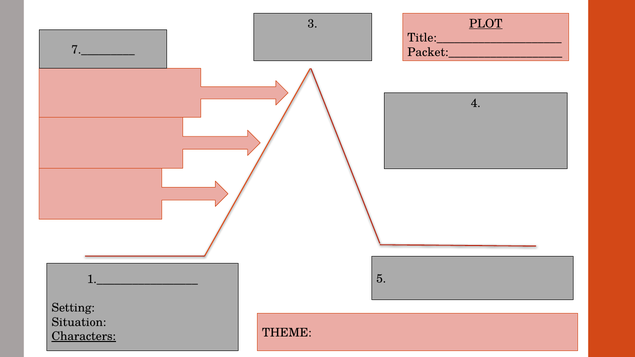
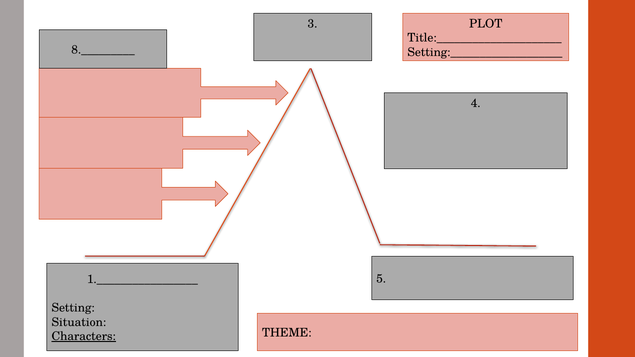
PLOT underline: present -> none (486, 24)
7._________: 7._________ -> 8._________ (103, 50)
Packet:___________________: Packet:___________________ -> Setting:___________________ (485, 52)
